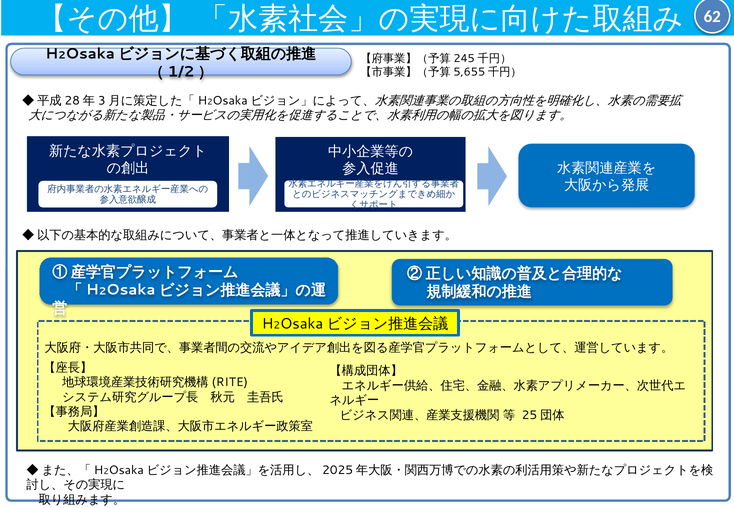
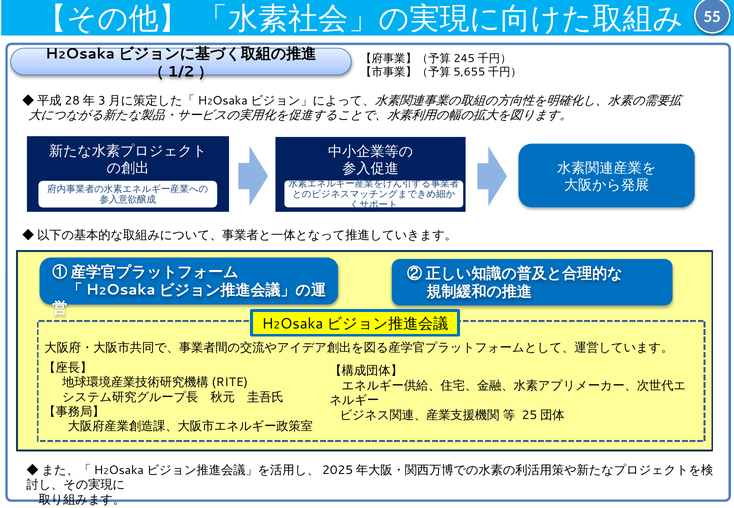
62: 62 -> 55 (712, 17)
